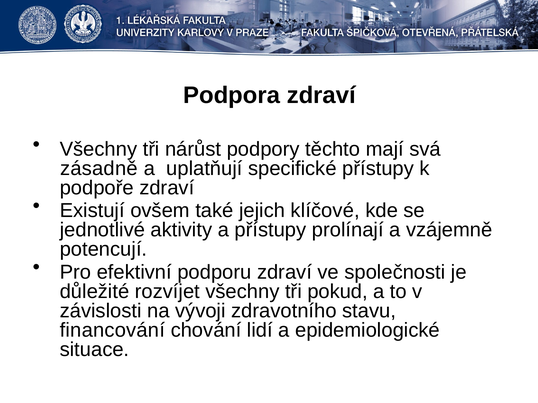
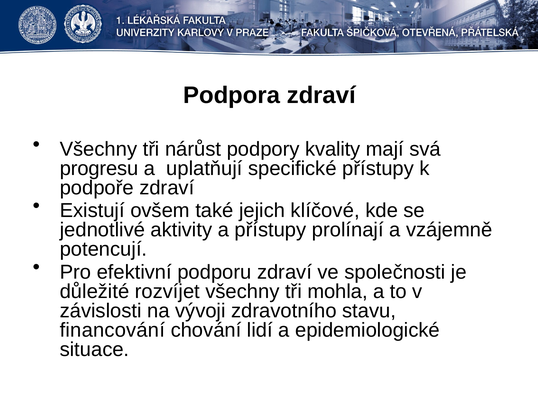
těchto: těchto -> kvality (333, 149)
zásadně: zásadně -> progresu (99, 169)
pokud: pokud -> mohla (338, 292)
